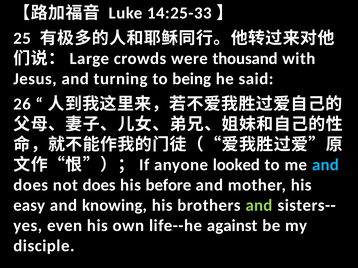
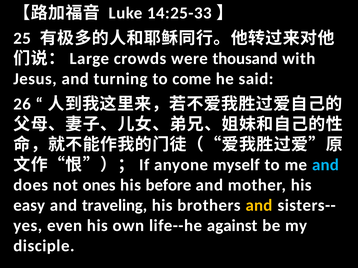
being: being -> come (192, 79)
looked: looked -> myself (236, 165)
not does: does -> ones (99, 185)
knowing: knowing -> traveling (115, 206)
and colour: light green -> yellow (259, 206)
